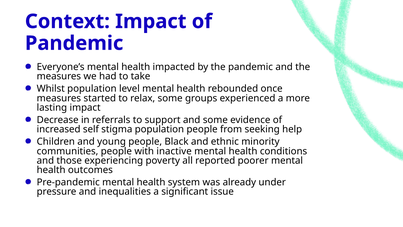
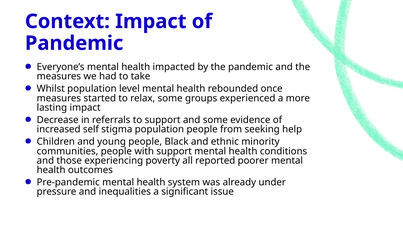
with inactive: inactive -> support (174, 151)
